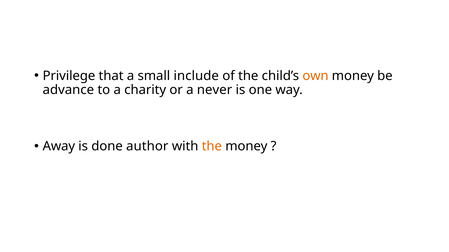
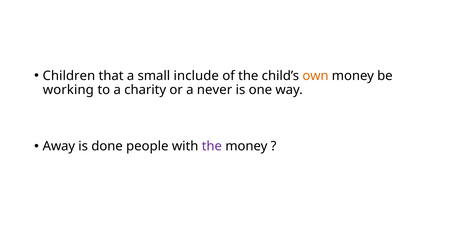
Privilege: Privilege -> Children (69, 76)
advance: advance -> working (68, 90)
author: author -> people (147, 147)
the colour: orange -> purple (212, 147)
